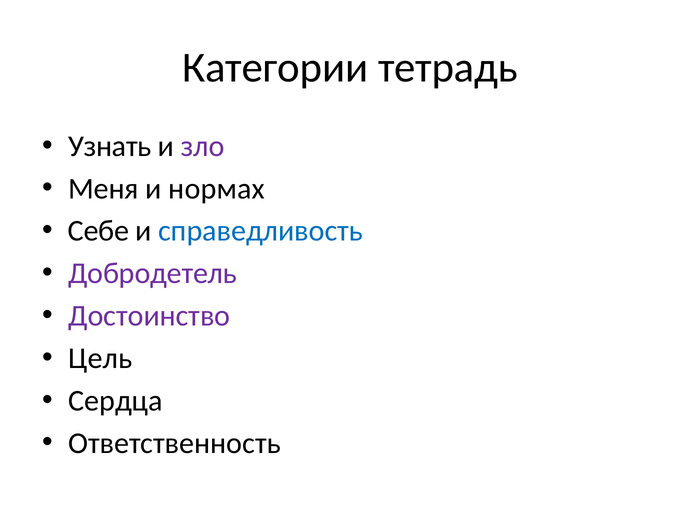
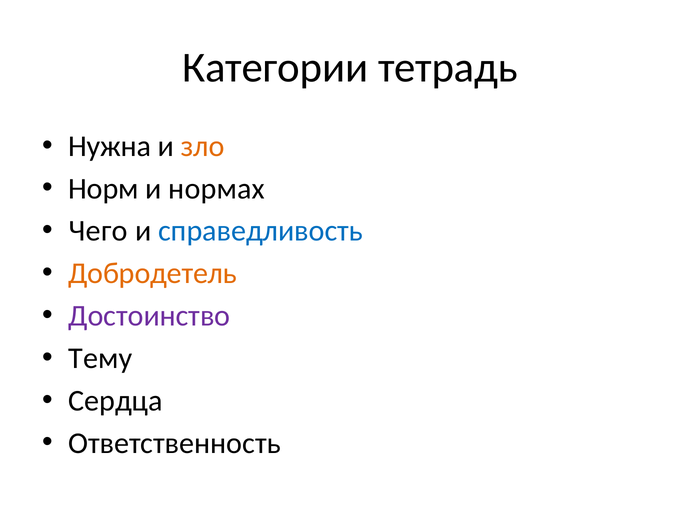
Узнать: Узнать -> Нужна (110, 146)
зло colour: purple -> orange (203, 146)
Меня: Меня -> Норм (103, 189)
Себе: Себе -> Чего (98, 231)
Добродетель colour: purple -> orange (153, 273)
Цель: Цель -> Тему (100, 358)
